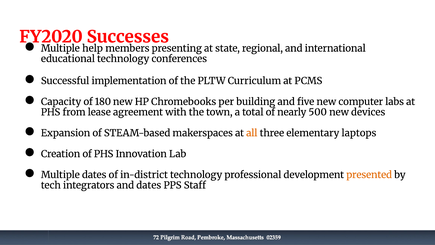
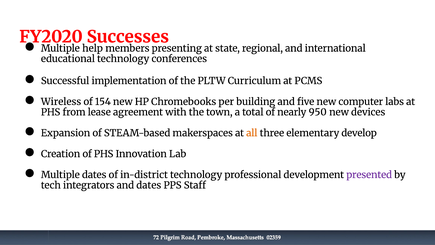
Capacity: Capacity -> Wireless (61, 102)
180: 180 -> 154 (103, 102)
500: 500 -> 950 (318, 112)
laptops: laptops -> develop (359, 133)
presented colour: orange -> purple (369, 175)
